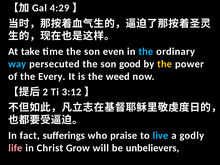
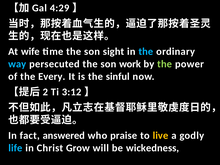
take: take -> wife (30, 52)
even: even -> sight (114, 52)
good: good -> work (130, 64)
the colour: yellow -> light green (165, 64)
weed: weed -> sinful (118, 76)
sufferings: sufferings -> answered (64, 136)
live colour: light blue -> yellow (160, 136)
life colour: pink -> light blue (15, 148)
unbelievers: unbelievers -> wickedness (153, 148)
